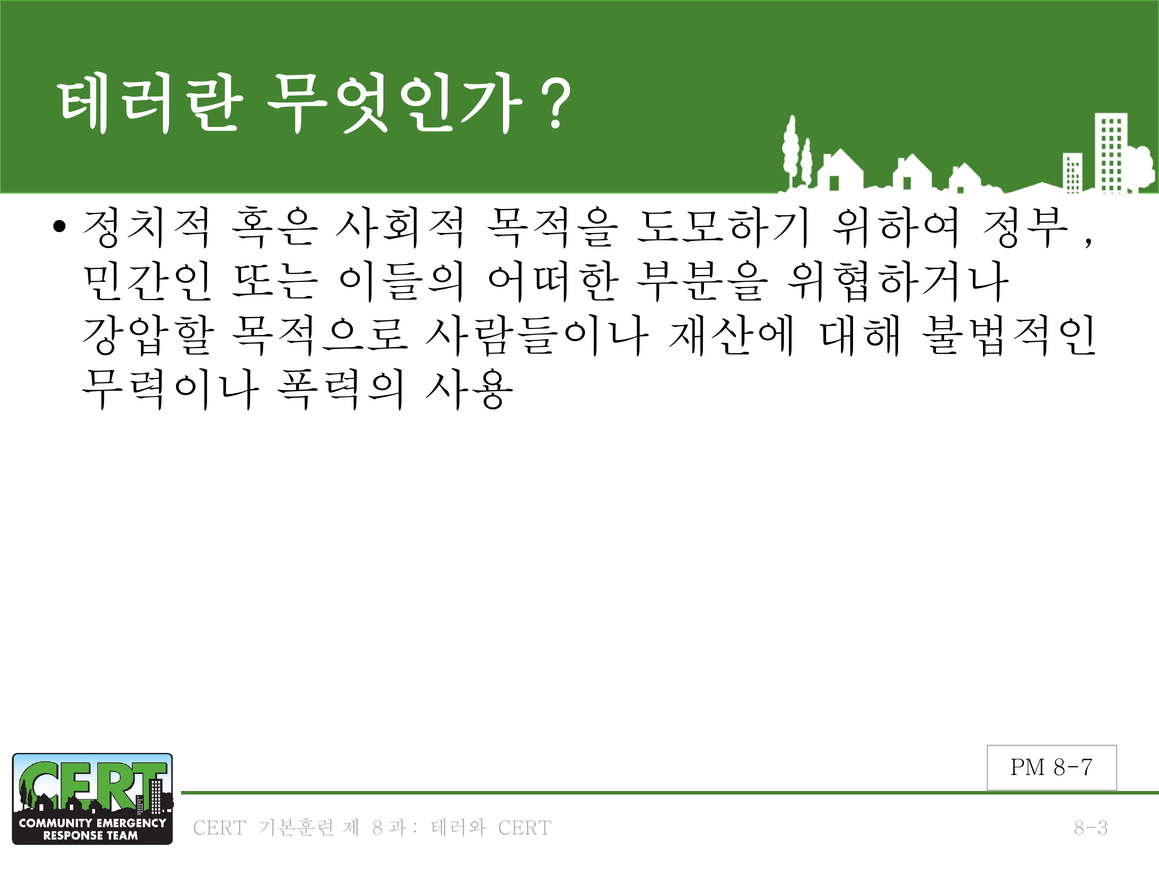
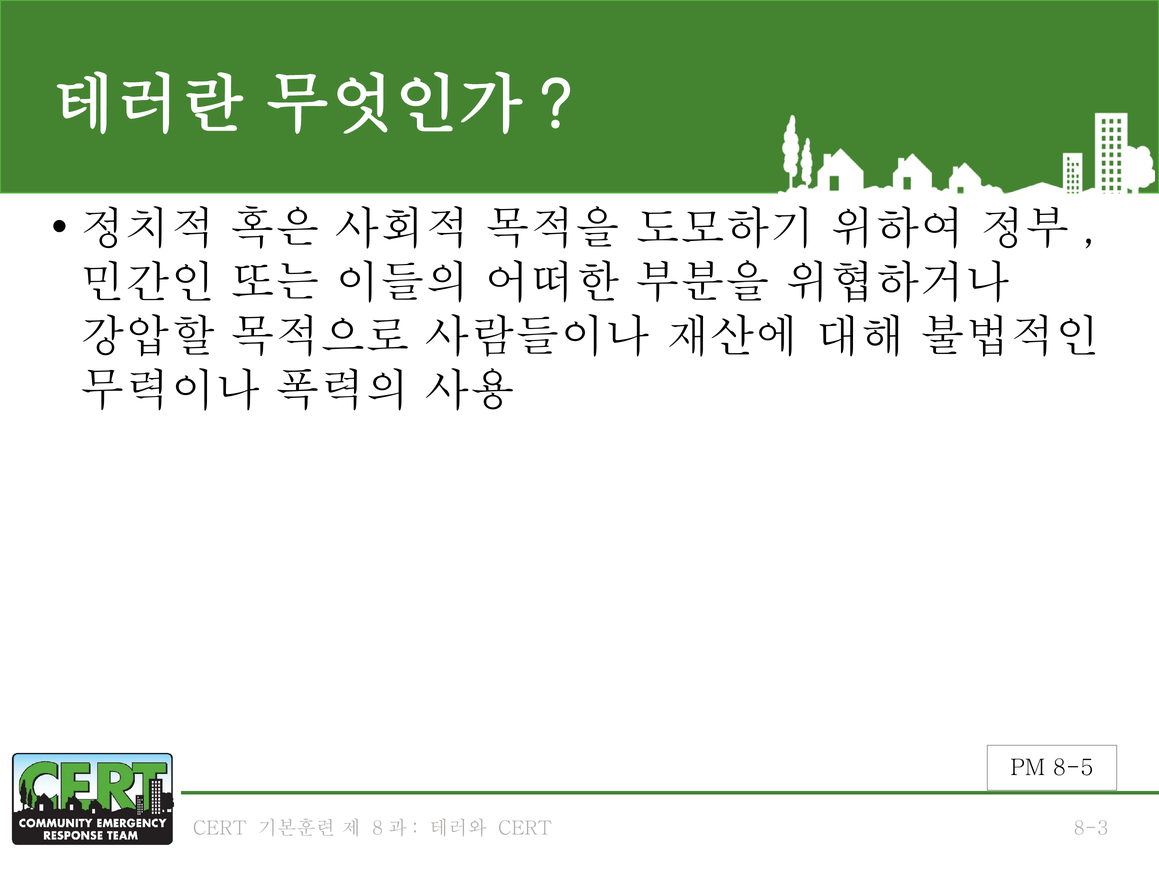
8-7: 8-7 -> 8-5 (1073, 768)
